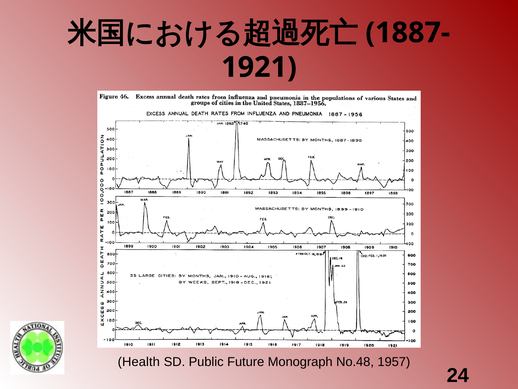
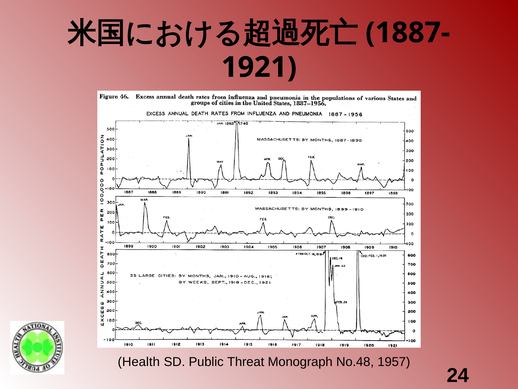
Future: Future -> Threat (246, 362)
